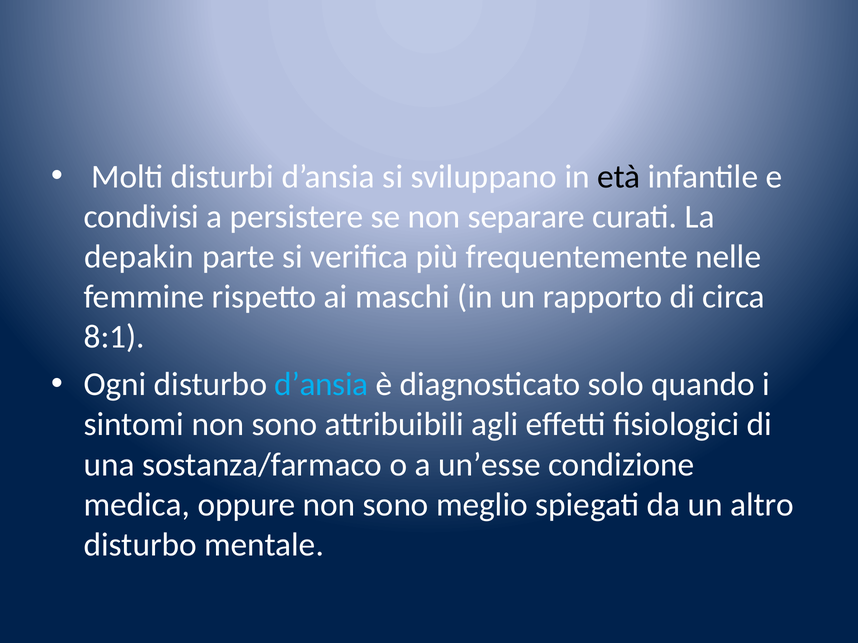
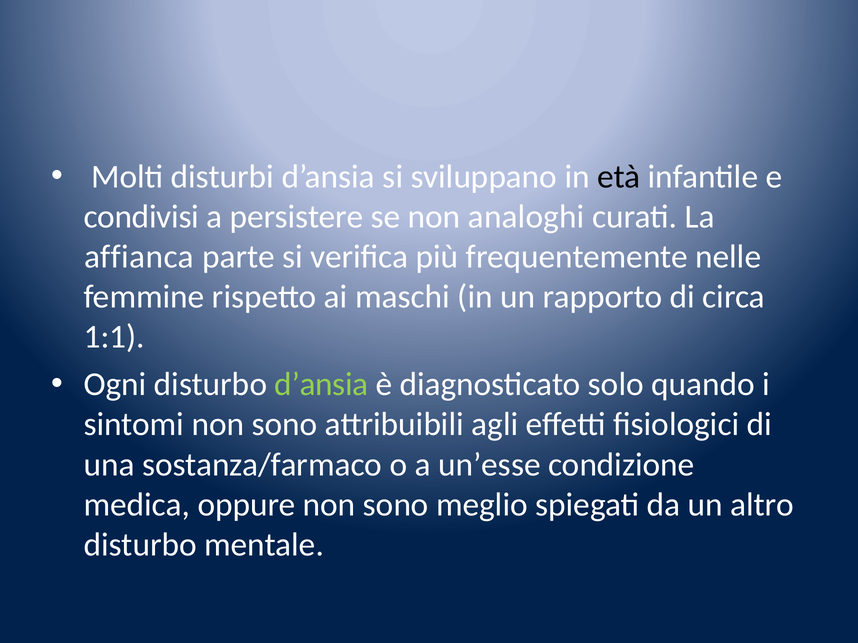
separare: separare -> analoghi (526, 217)
depakin: depakin -> affianca (139, 257)
8:1: 8:1 -> 1:1 (114, 337)
d’ansia colour: light blue -> light green (321, 385)
